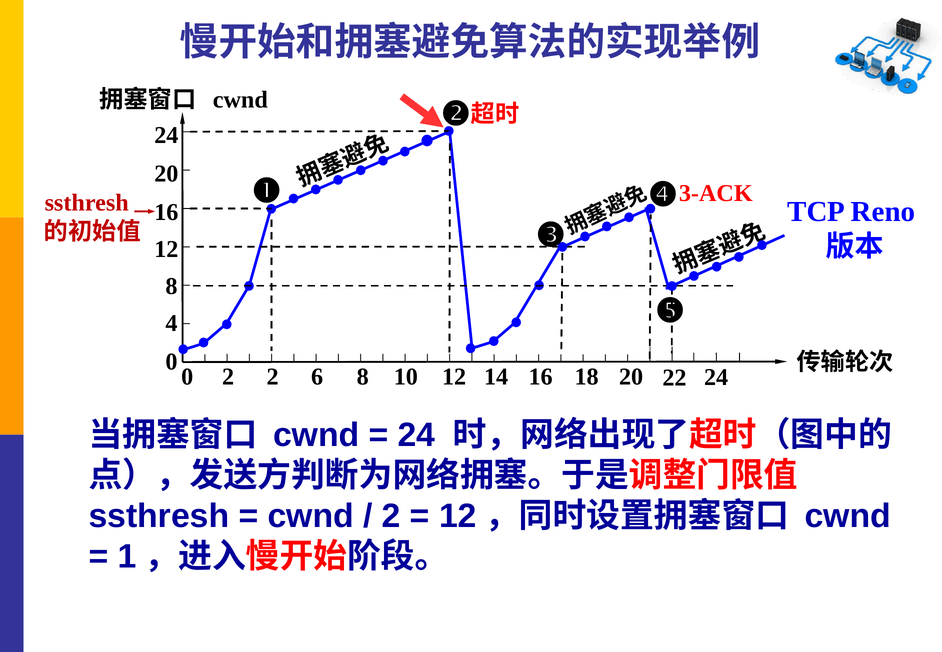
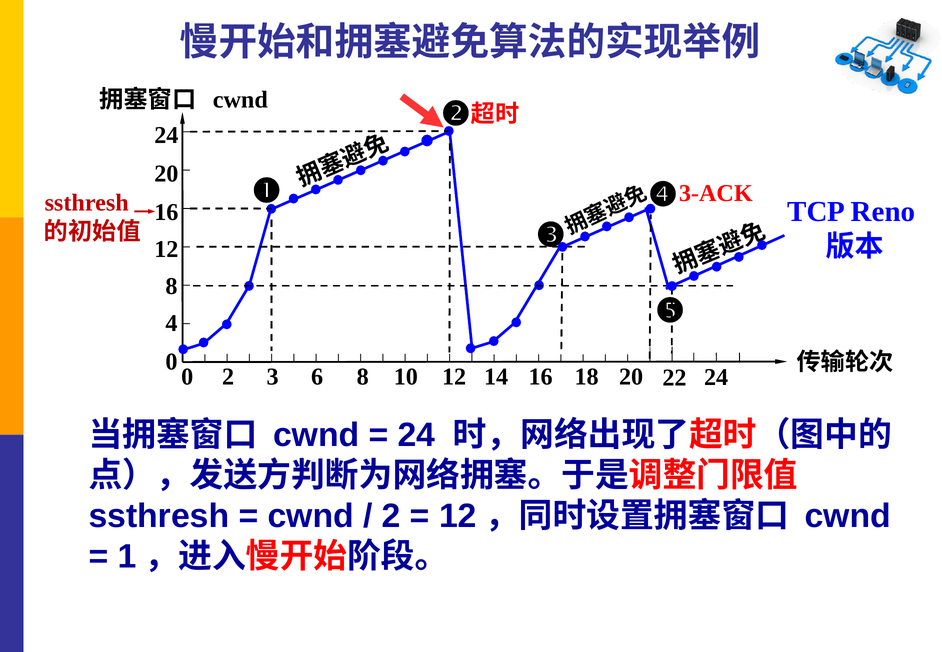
2 2: 2 -> 3 (273, 377)
